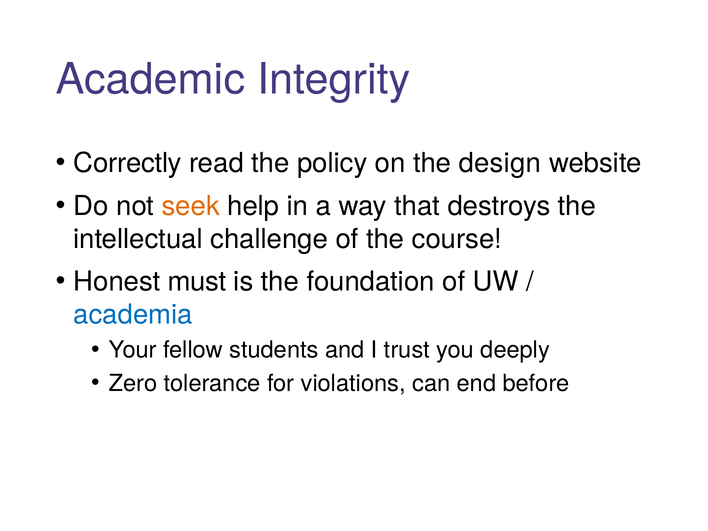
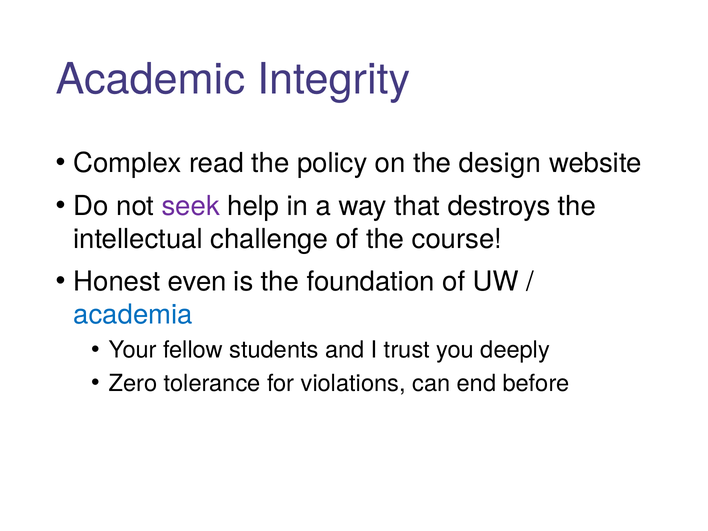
Correctly: Correctly -> Complex (128, 163)
seek colour: orange -> purple (191, 206)
must: must -> even (197, 282)
